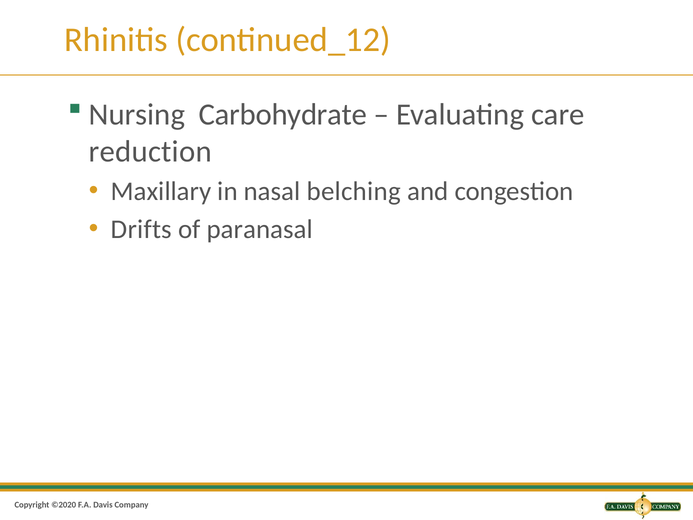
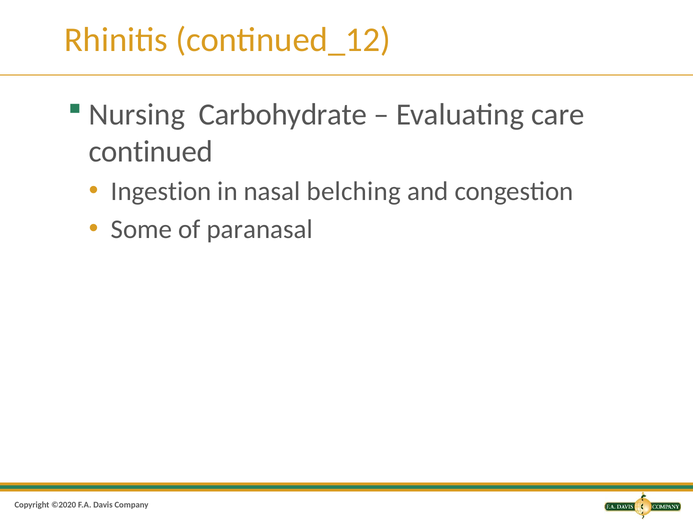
reduction: reduction -> continued (151, 152)
Maxillary: Maxillary -> Ingestion (161, 191)
Drifts: Drifts -> Some (142, 229)
